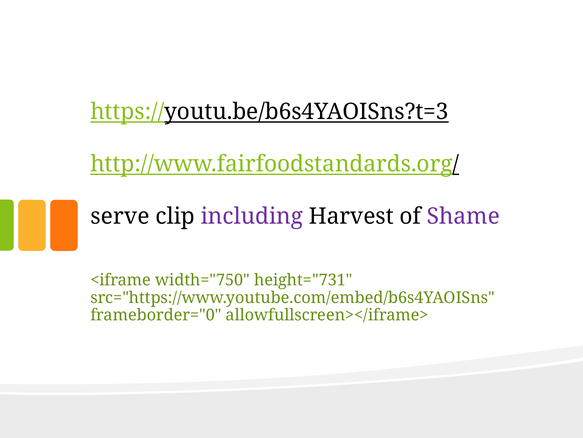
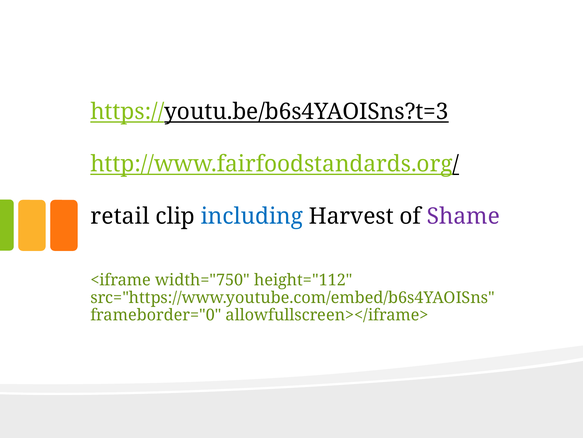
serve: serve -> retail (120, 216)
including colour: purple -> blue (252, 216)
height="731: height="731 -> height="112 (303, 280)
